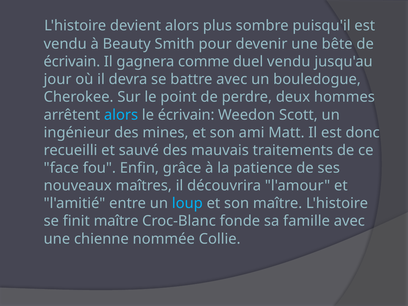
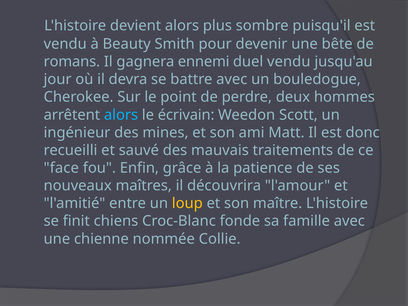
écrivain: écrivain -> romans (72, 62)
comme: comme -> ennemi (204, 62)
loup colour: light blue -> yellow (187, 203)
finit maître: maître -> chiens (116, 221)
